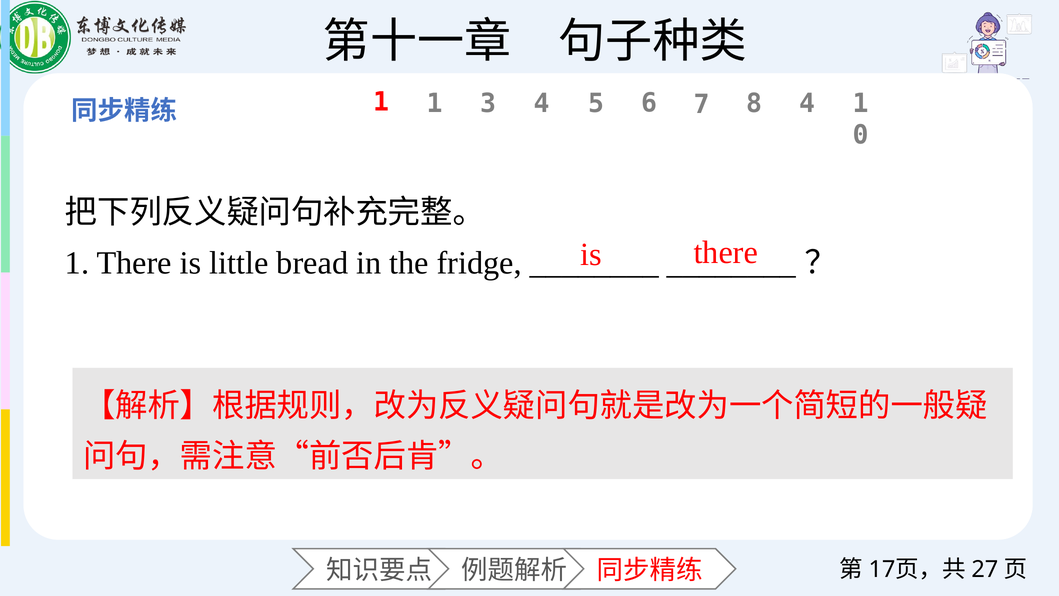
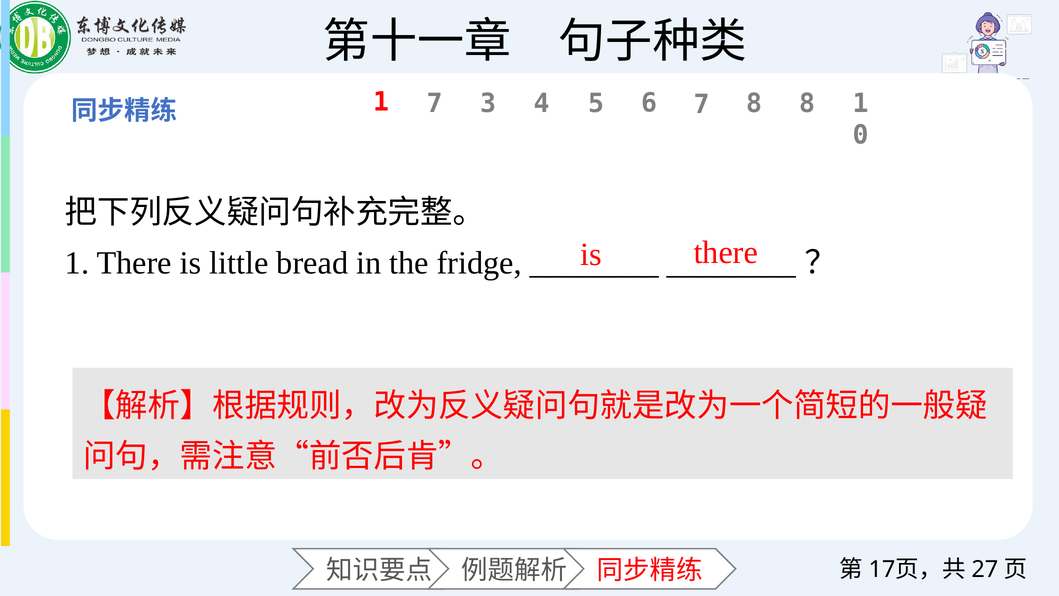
1 1: 1 -> 7 (435, 103)
8 4: 4 -> 8 (807, 103)
